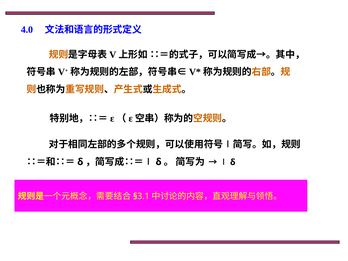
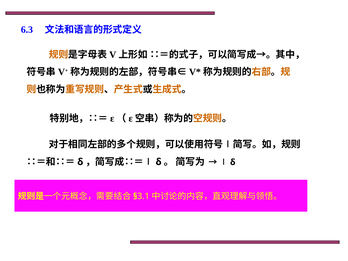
4.0: 4.0 -> 6.3 (27, 30)
